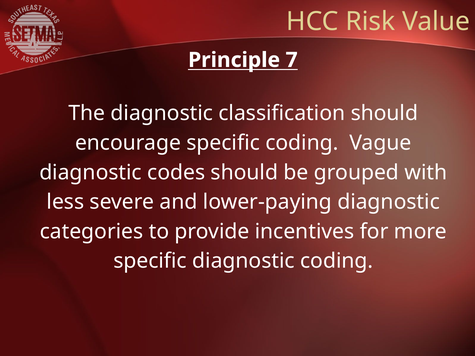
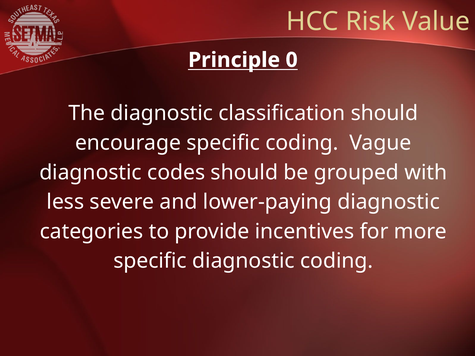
7: 7 -> 0 (292, 60)
